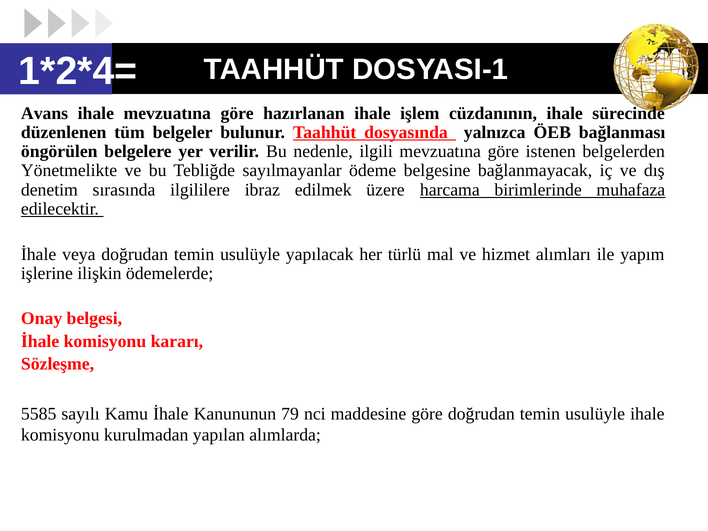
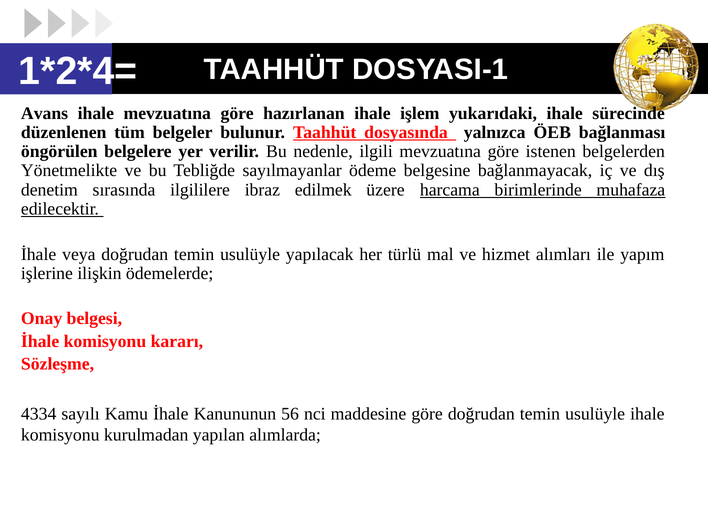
cüzdanının: cüzdanının -> yukarıdaki (493, 113)
5585: 5585 -> 4334 (39, 414)
79: 79 -> 56 (290, 414)
